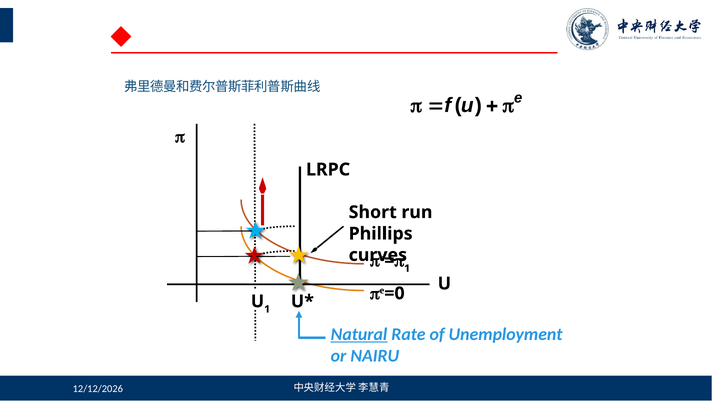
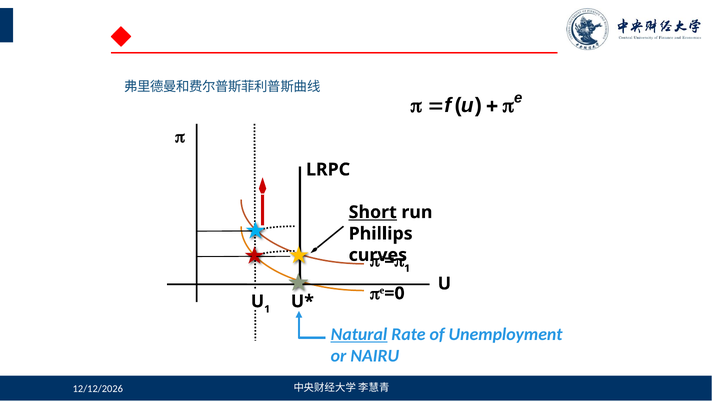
Short underline: none -> present (373, 212)
